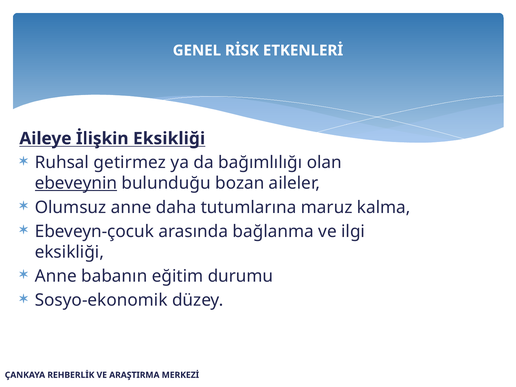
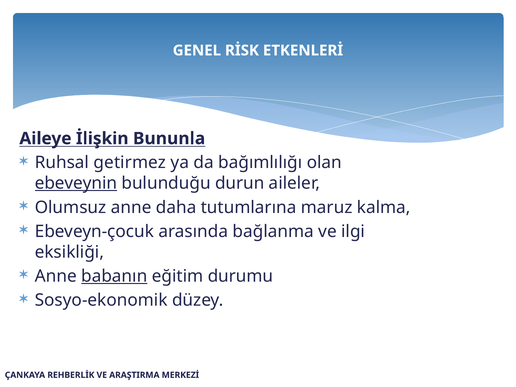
İlişkin Eksikliği: Eksikliği -> Bununla (169, 139)
bozan: bozan -> durun (240, 183)
babanın underline: none -> present (114, 276)
